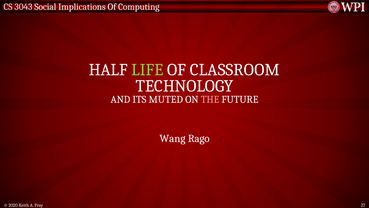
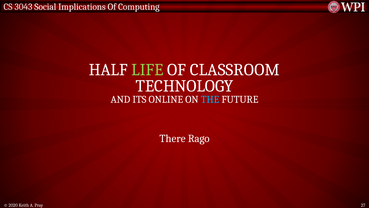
MUTED: MUTED -> ONLINE (166, 99)
THE colour: pink -> light blue (210, 99)
Wang: Wang -> There (172, 138)
